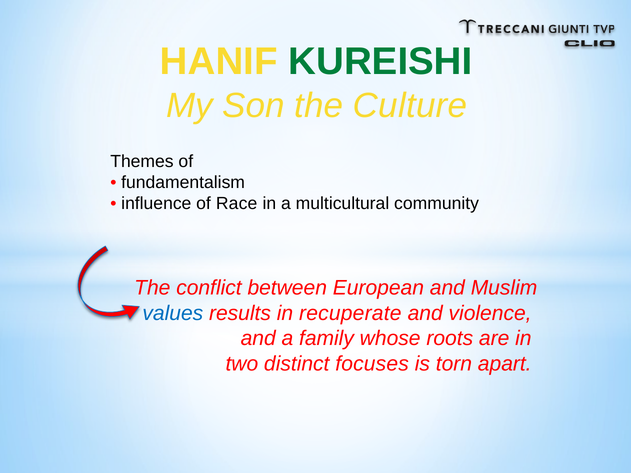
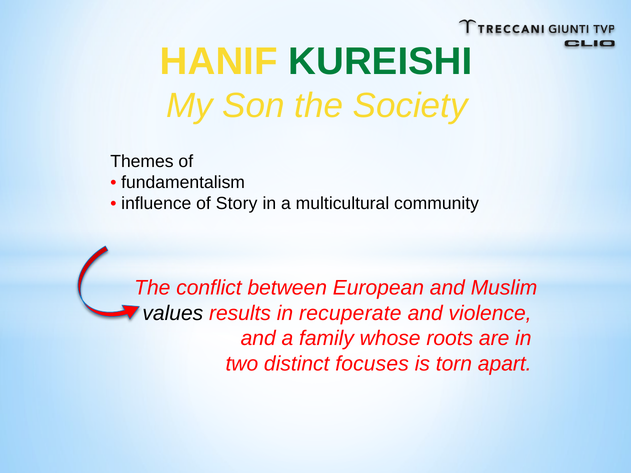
Culture: Culture -> Society (410, 106)
Race: Race -> Story (237, 203)
values colour: blue -> black (173, 313)
